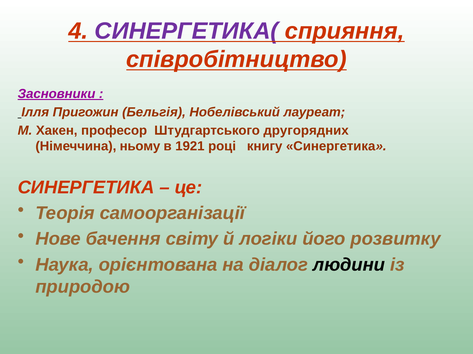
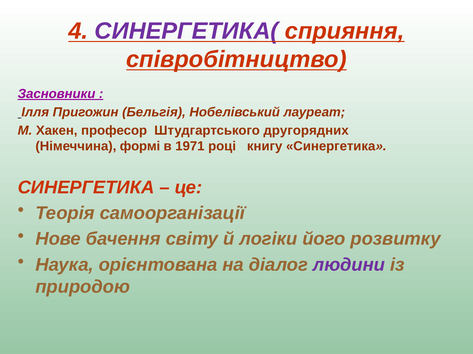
ньому: ньому -> формі (140, 147)
1921: 1921 -> 1971 (190, 147)
людини colour: black -> purple (349, 265)
